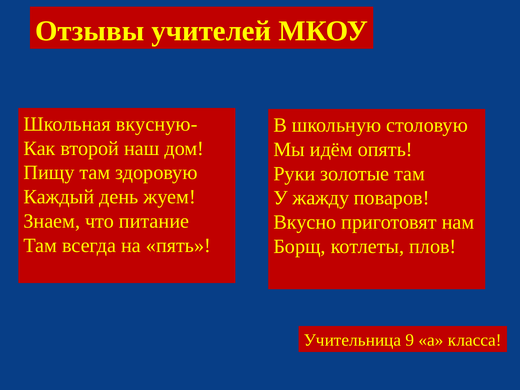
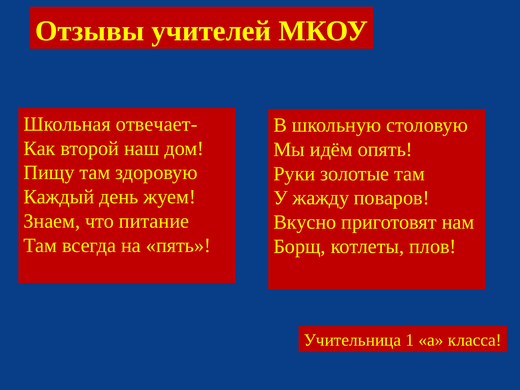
вкусную-: вкусную- -> отвечает- (157, 124)
9: 9 -> 1 (410, 340)
